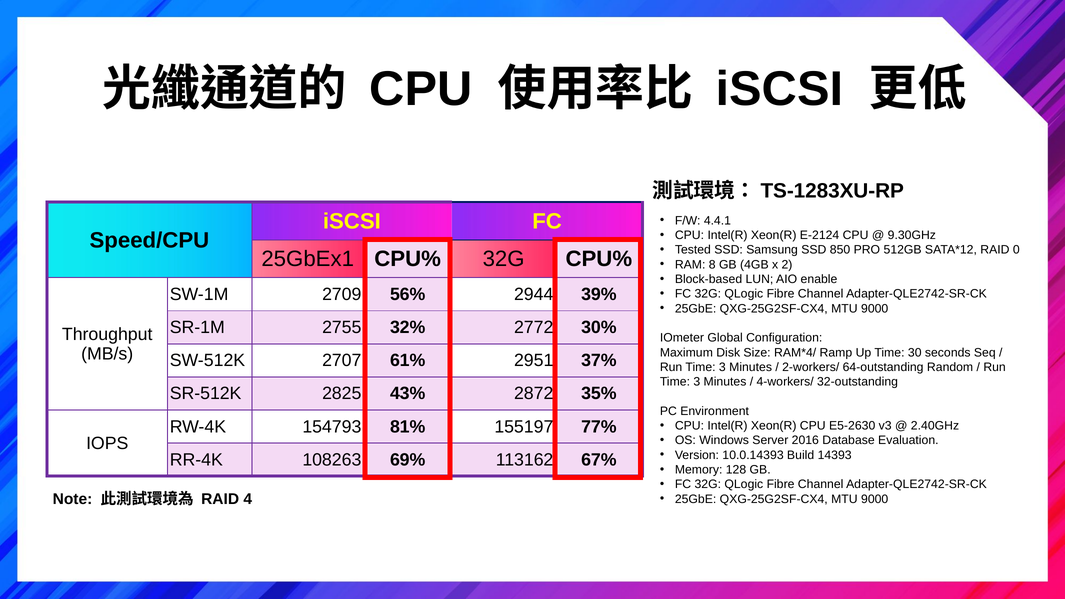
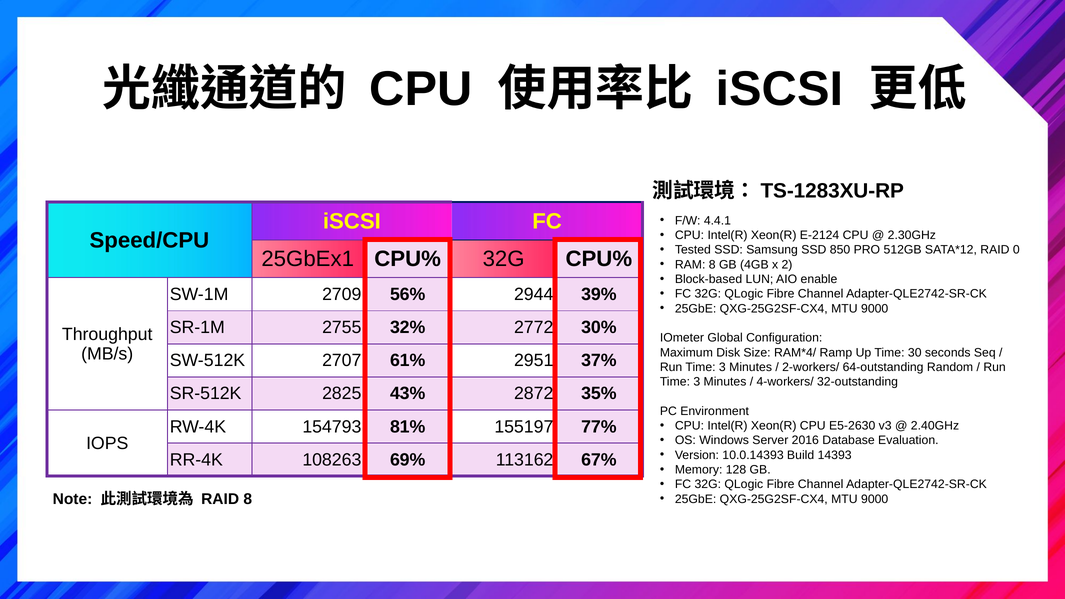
9.30GHz: 9.30GHz -> 2.30GHz (912, 235)
RAID 4: 4 -> 8 (248, 499)
